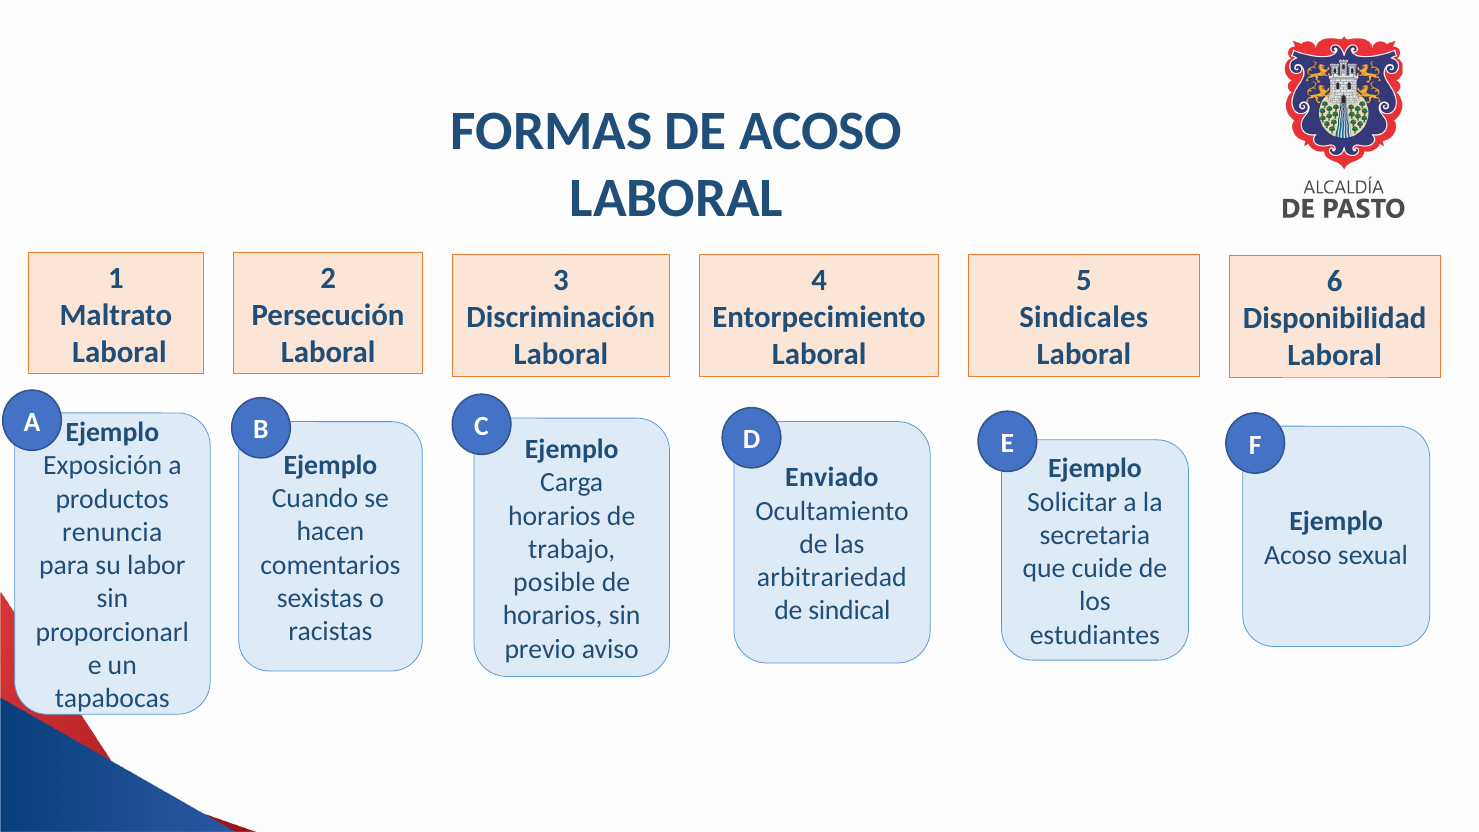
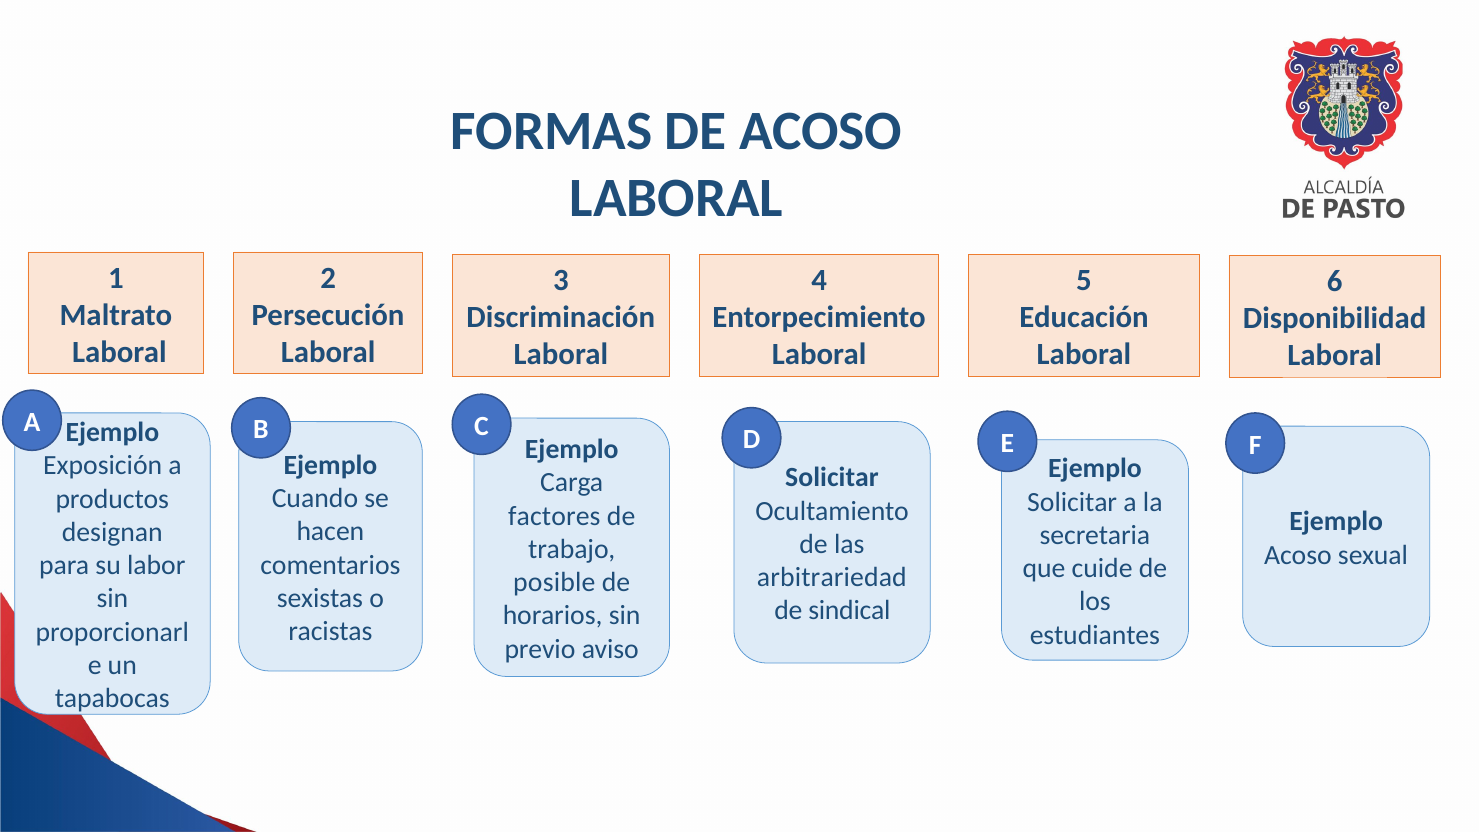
Sindicales: Sindicales -> Educación (1084, 318)
Enviado: Enviado -> Solicitar (832, 478)
horarios: horarios -> factores (554, 516)
renuncia: renuncia -> designan (112, 532)
